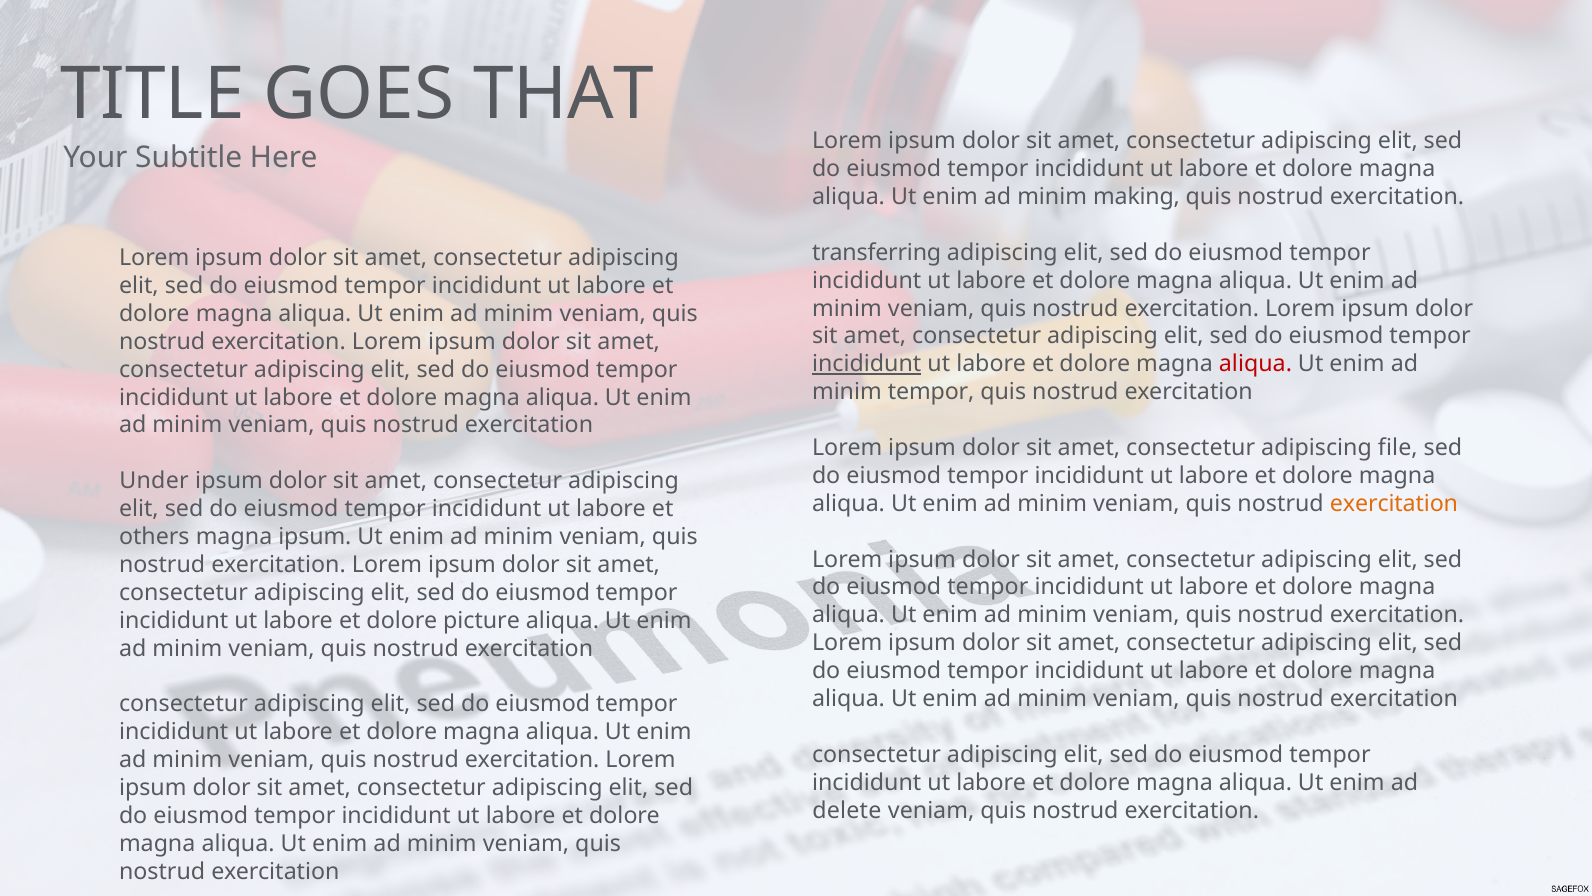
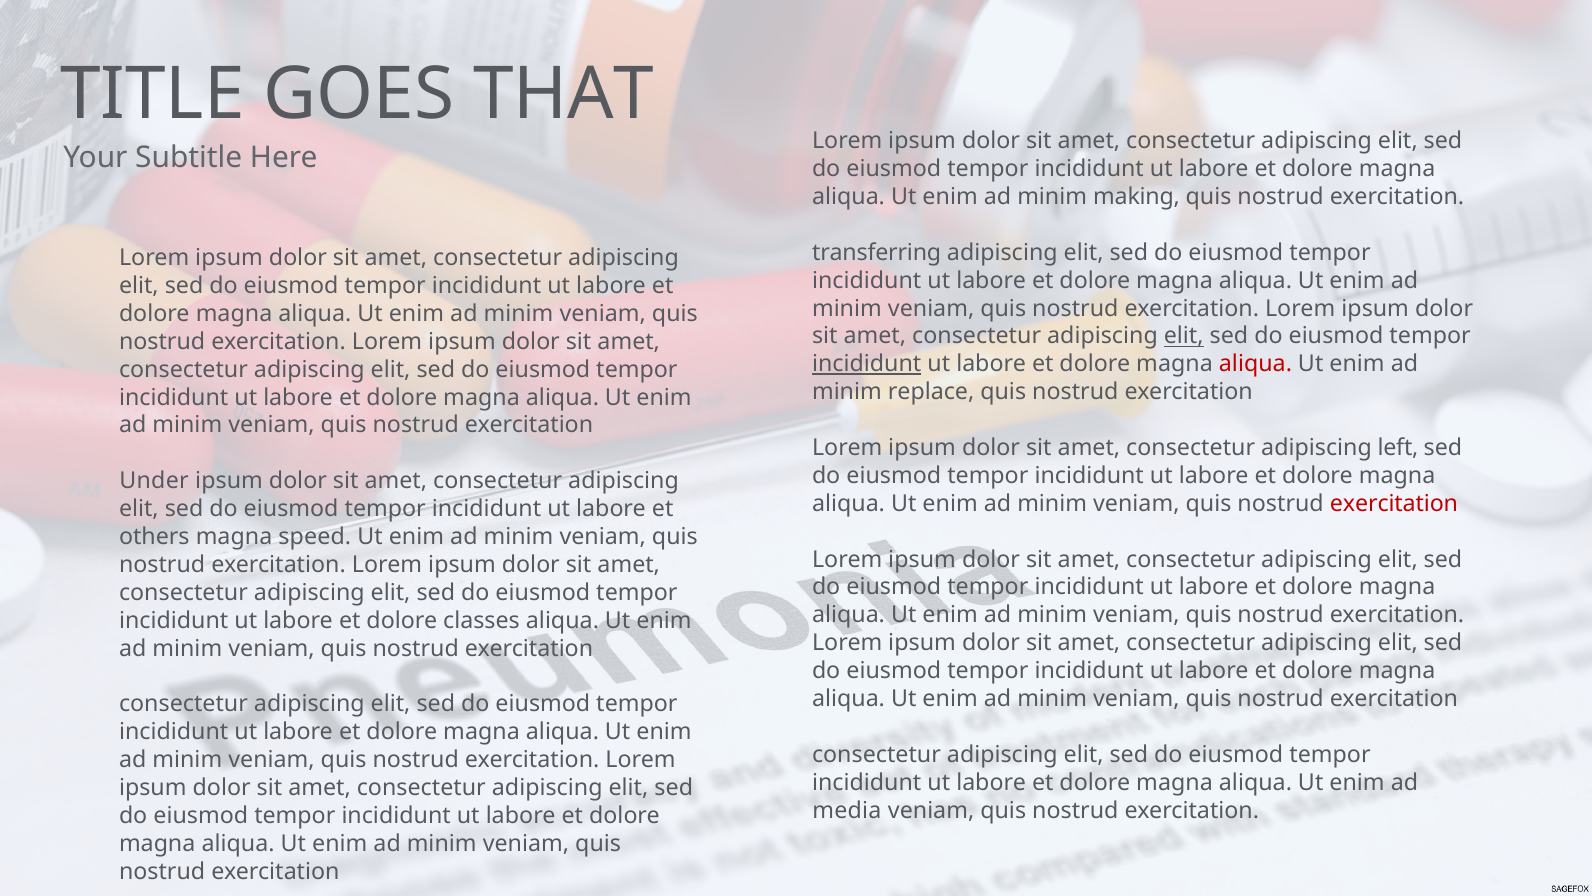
elit underline: none -> present (1184, 336)
minim tempor: tempor -> replace (931, 392)
file: file -> left (1398, 448)
exercitation colour: orange -> red (1394, 503)
magna ipsum: ipsum -> speed (315, 536)
picture: picture -> classes (482, 620)
delete: delete -> media (847, 810)
